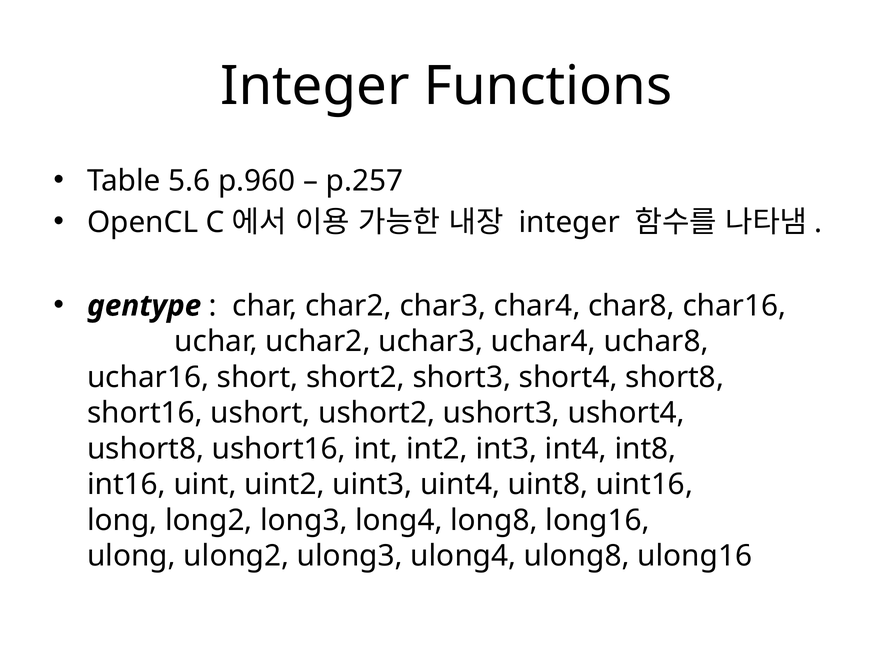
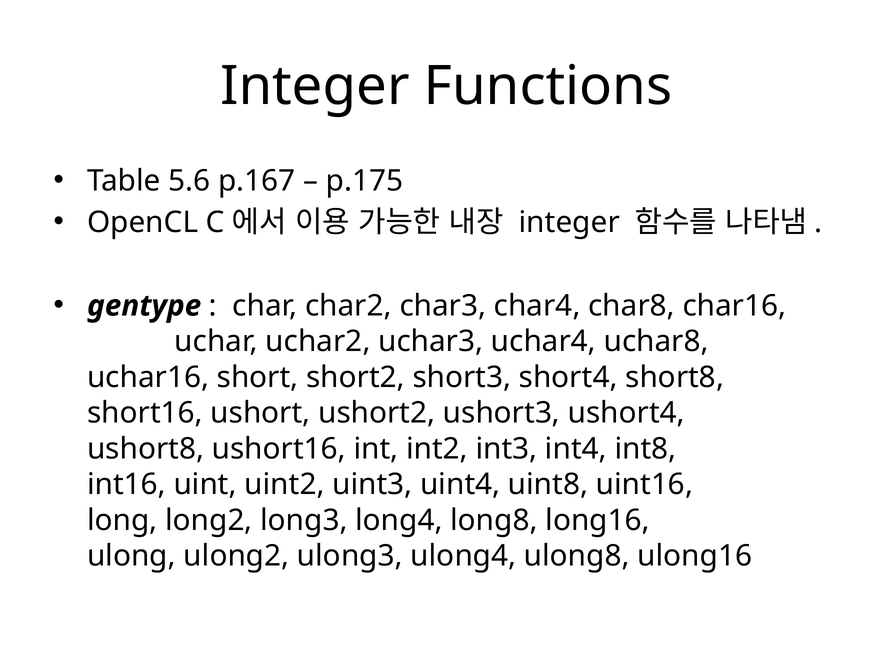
p.960: p.960 -> p.167 (257, 181)
p.257: p.257 -> p.175 (365, 181)
